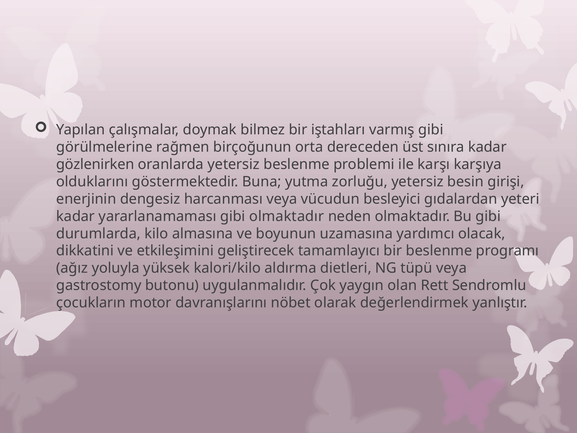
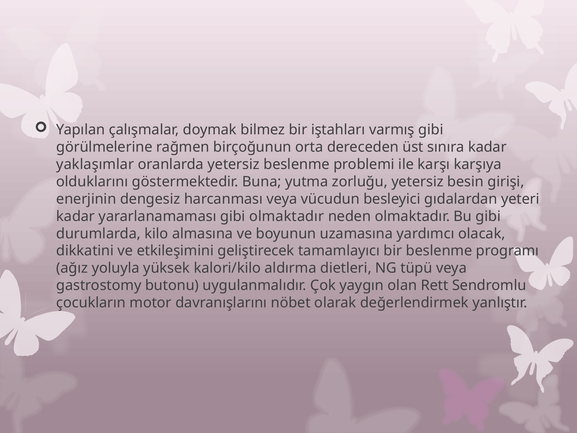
gözlenirken: gözlenirken -> yaklaşımlar (95, 164)
